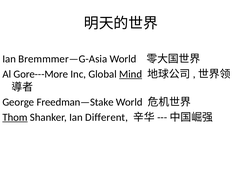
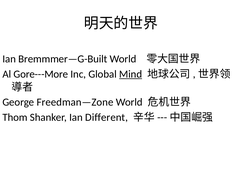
Bremmmer—G-Asia: Bremmmer—G-Asia -> Bremmmer—G-Built (63, 59)
Freedman—Stake: Freedman—Stake -> Freedman—Zone (75, 102)
Thom underline: present -> none (15, 117)
